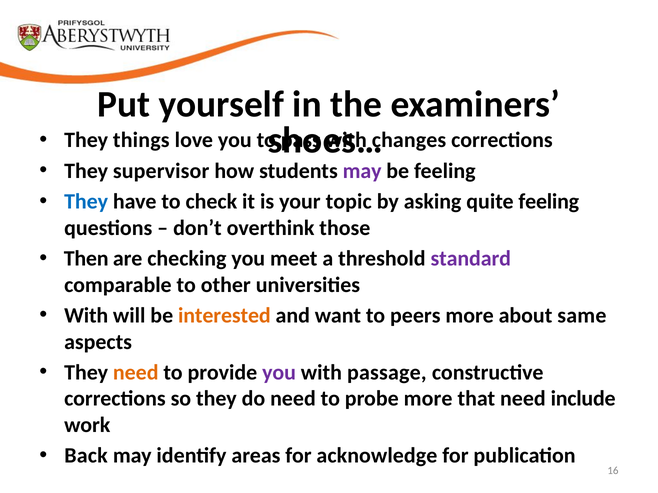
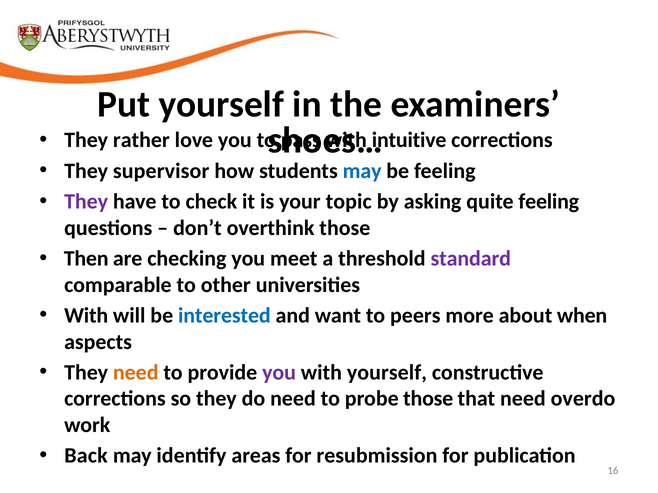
things: things -> rather (141, 140)
changes: changes -> intuitive (409, 140)
may colour: purple -> blue (362, 171)
They colour: blue -> purple (86, 202)
interested colour: orange -> blue (224, 316)
same: same -> when (582, 316)
with passage: passage -> yourself (387, 373)
probe more: more -> those (428, 399)
include: include -> overdo (583, 399)
acknowledge: acknowledge -> resubmission (377, 456)
